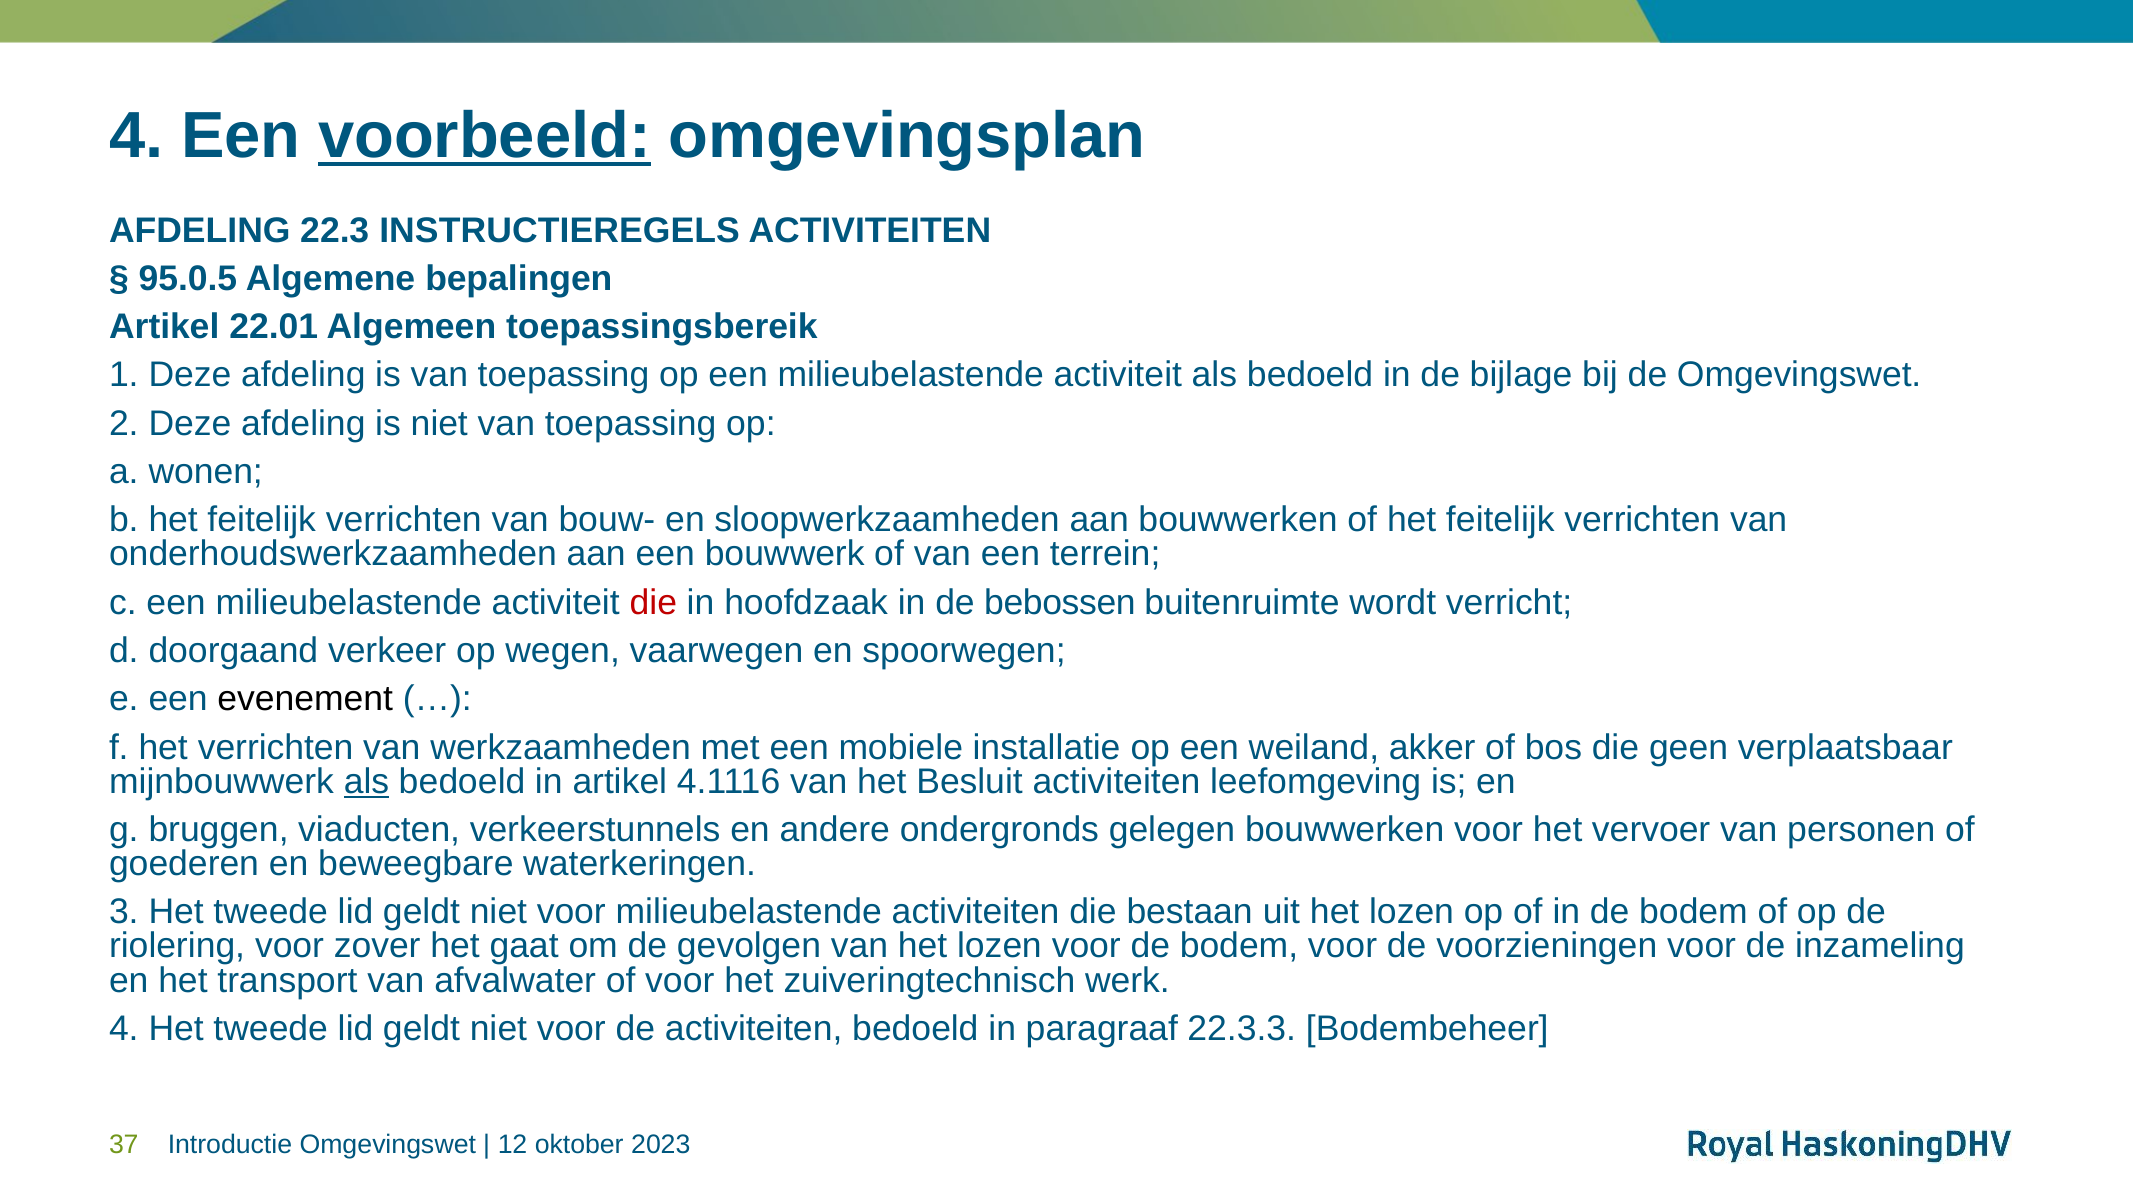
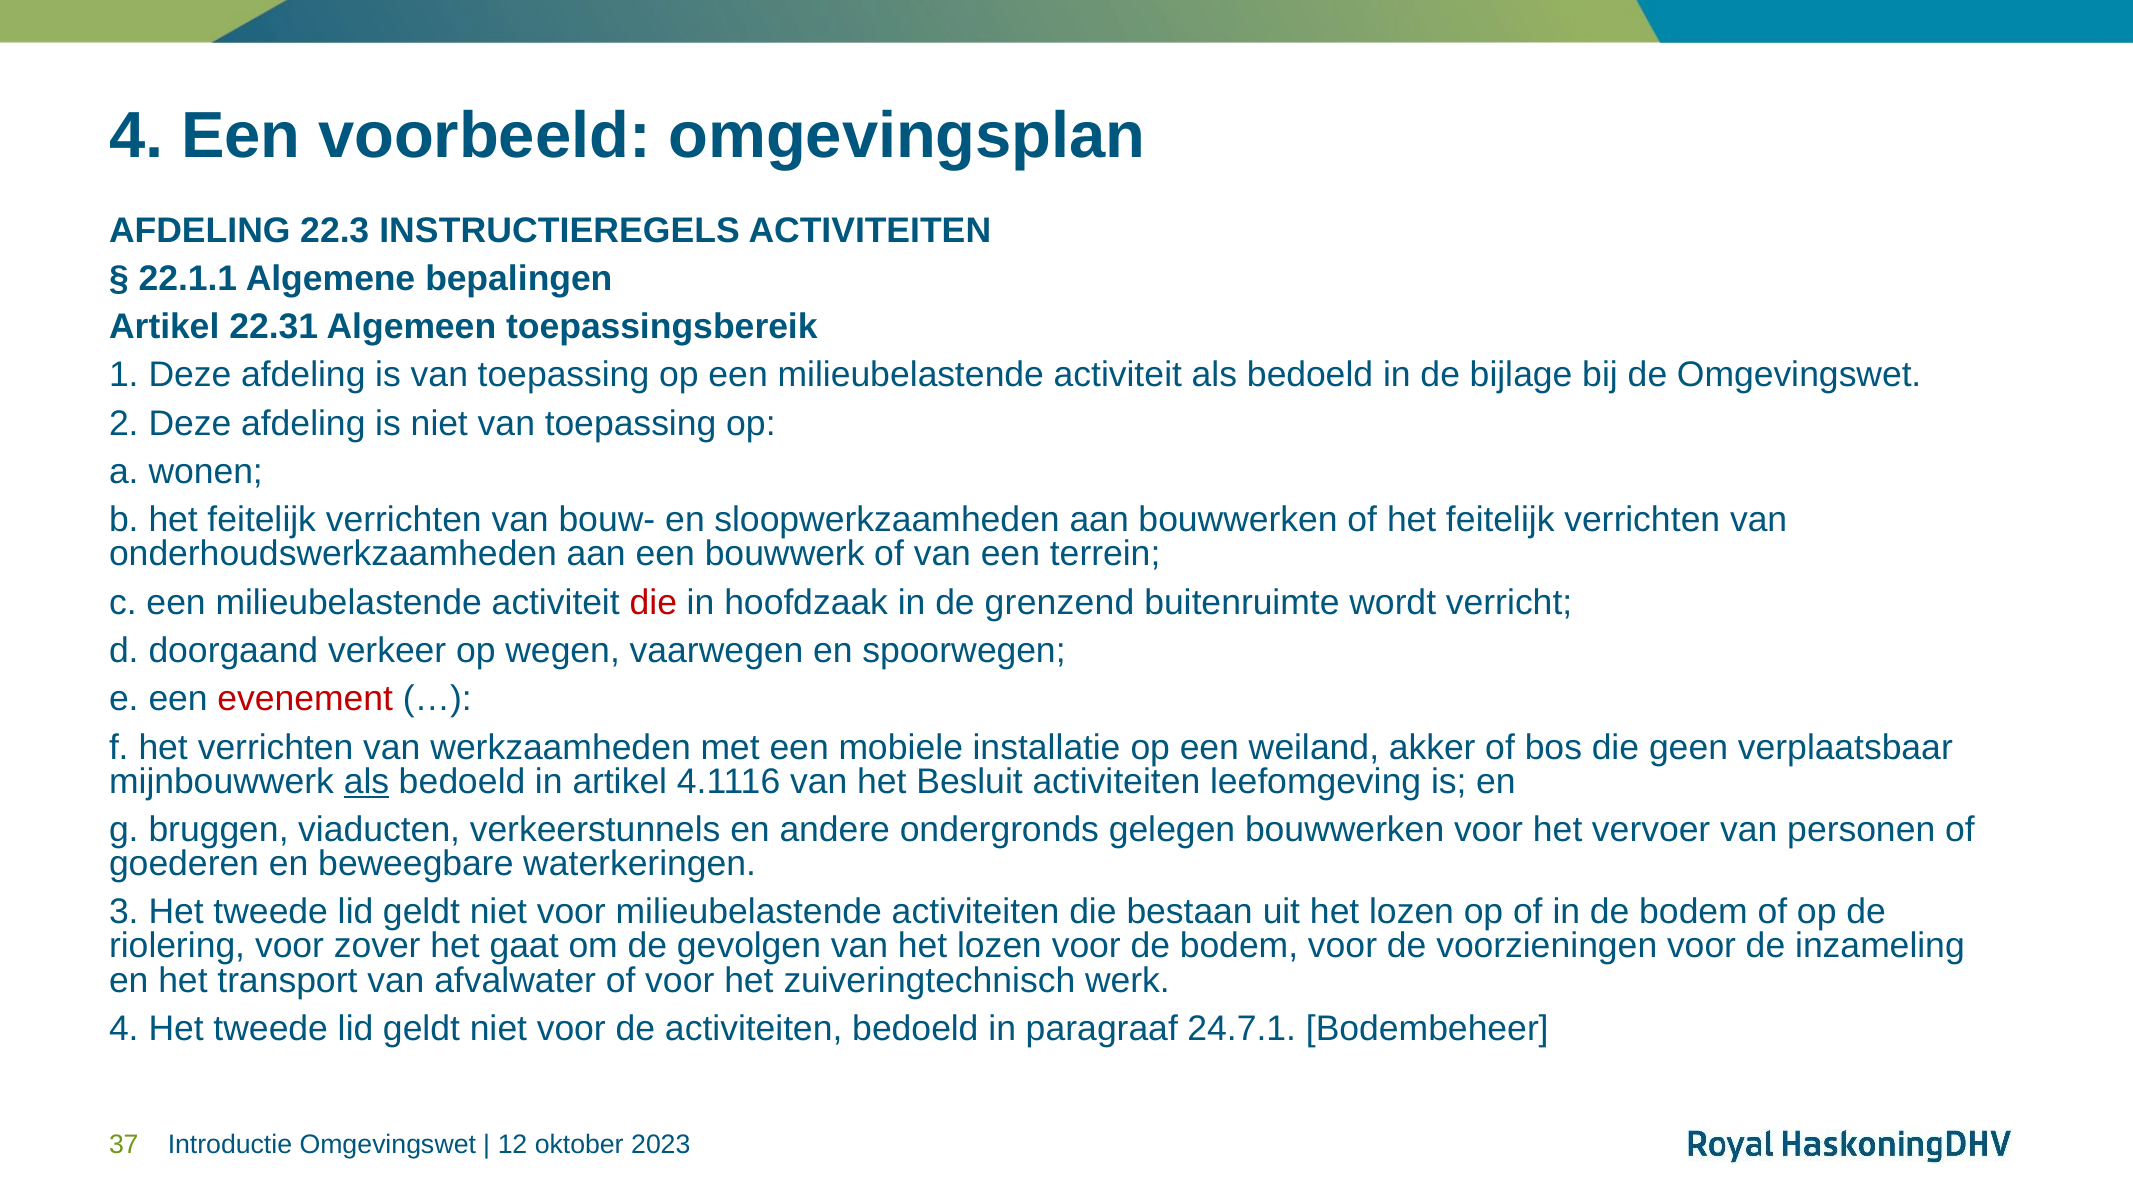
voorbeeld underline: present -> none (485, 136)
95.0.5: 95.0.5 -> 22.1.1 (188, 279)
22.01: 22.01 -> 22.31 (274, 327)
bebossen: bebossen -> grenzend (1060, 602)
evenement colour: black -> red (305, 699)
22.3.3: 22.3.3 -> 24.7.1 (1242, 1028)
